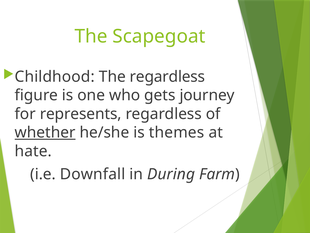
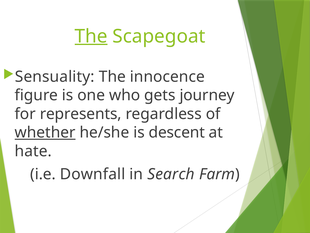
The underline: none -> present (91, 36)
Childhood: Childhood -> Sensuality (55, 76)
The regardless: regardless -> innocence (167, 76)
themes: themes -> descent (177, 132)
During: During -> Search (171, 174)
